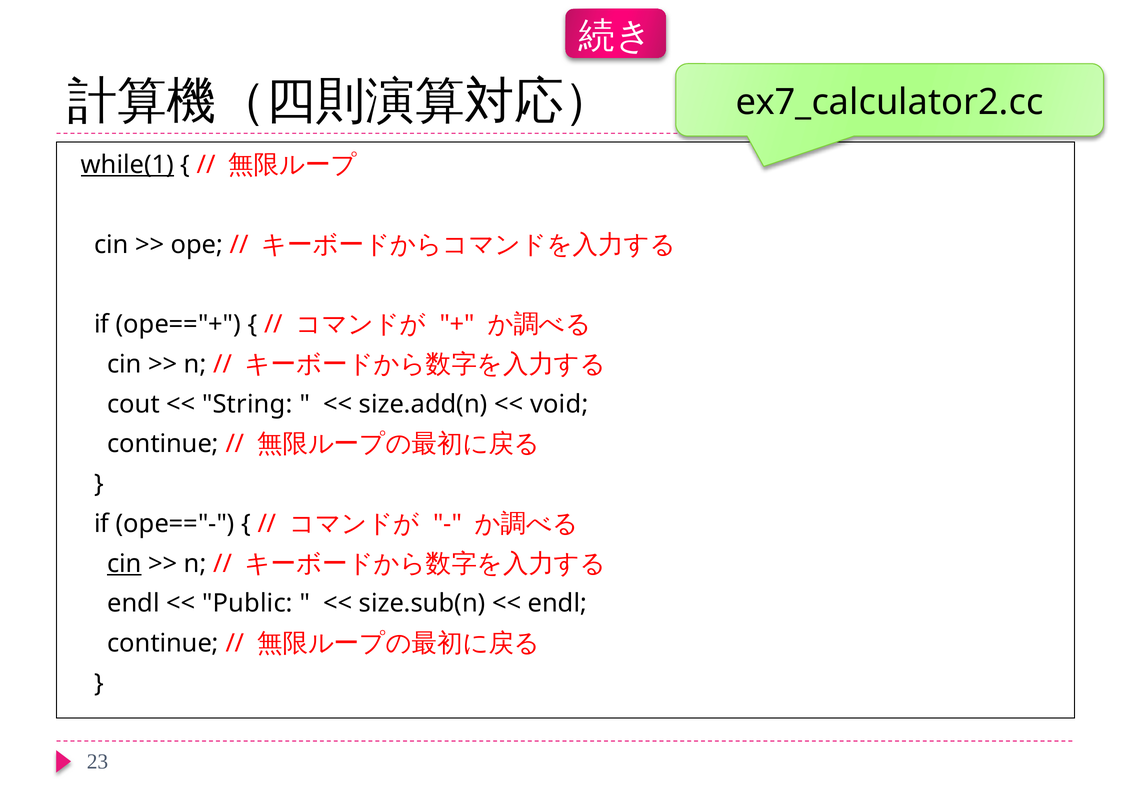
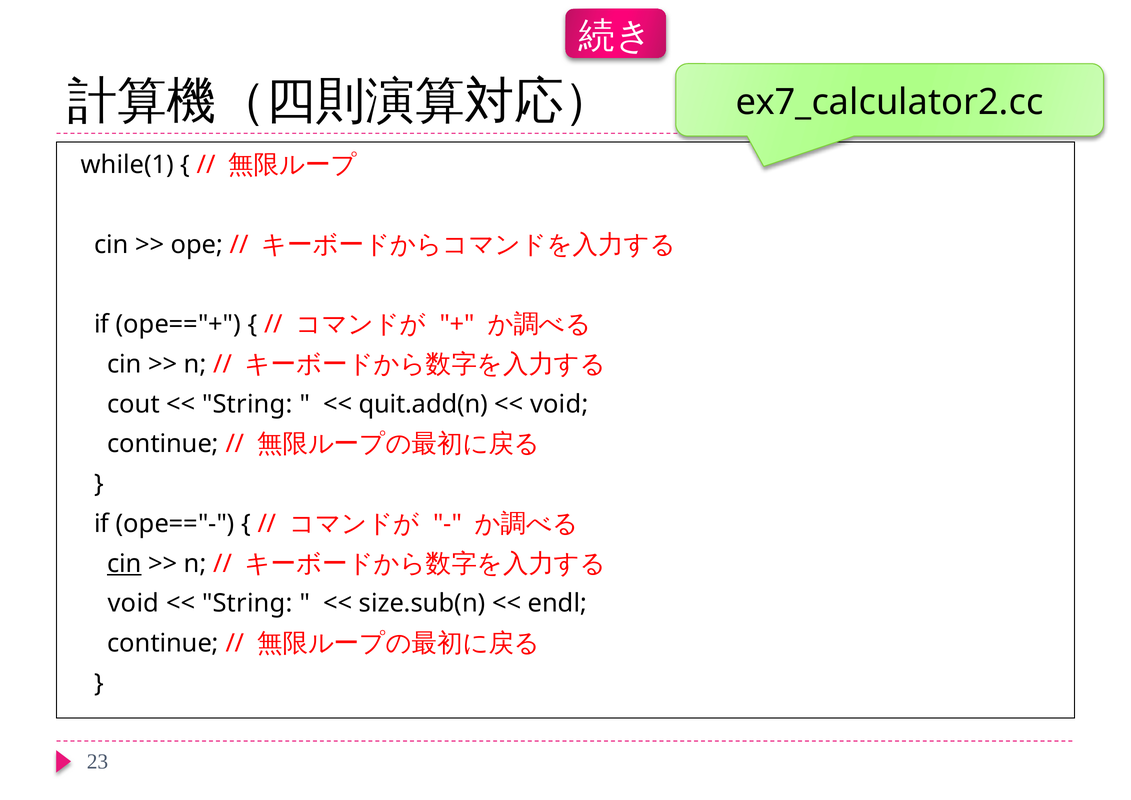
while(1 underline: present -> none (127, 165)
size.add(n: size.add(n -> quit.add(n (423, 404)
endl: endl -> void (133, 603)
Public: Public -> String (247, 603)
